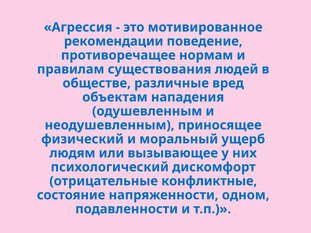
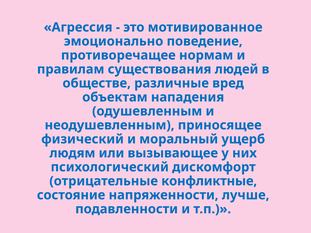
рекомендации: рекомендации -> эмоционально (114, 41)
одном: одном -> лучше (246, 195)
